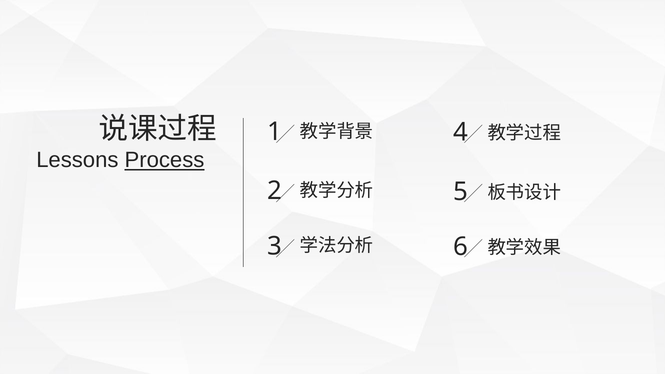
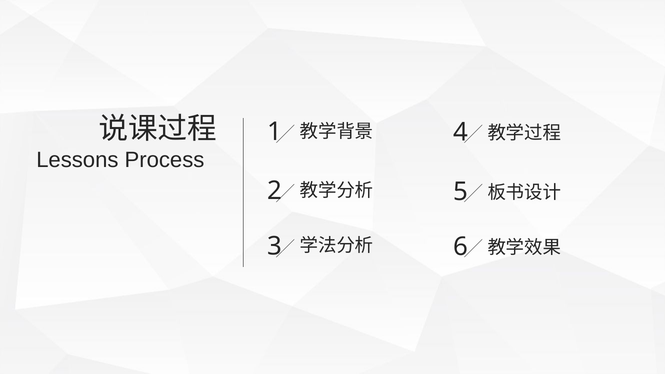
Process underline: present -> none (164, 160)
